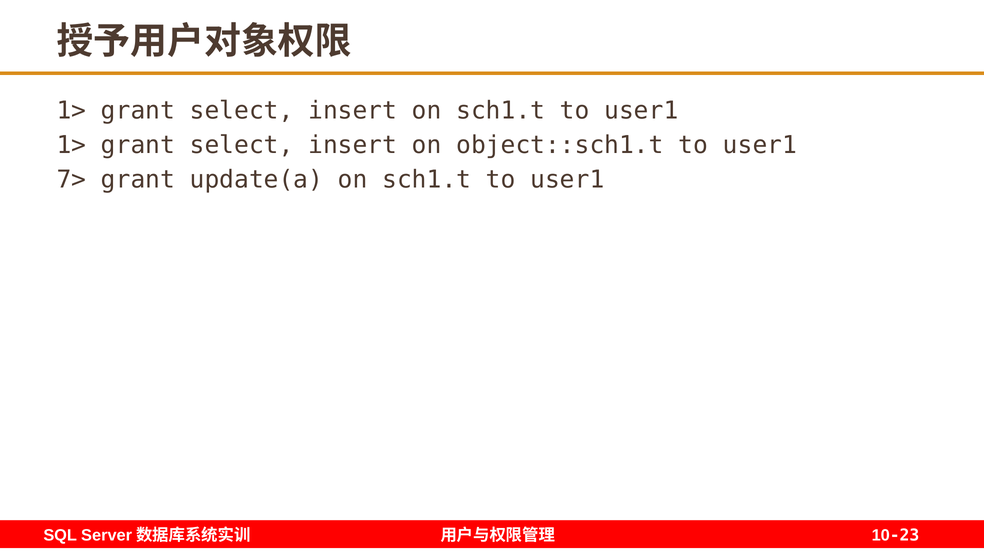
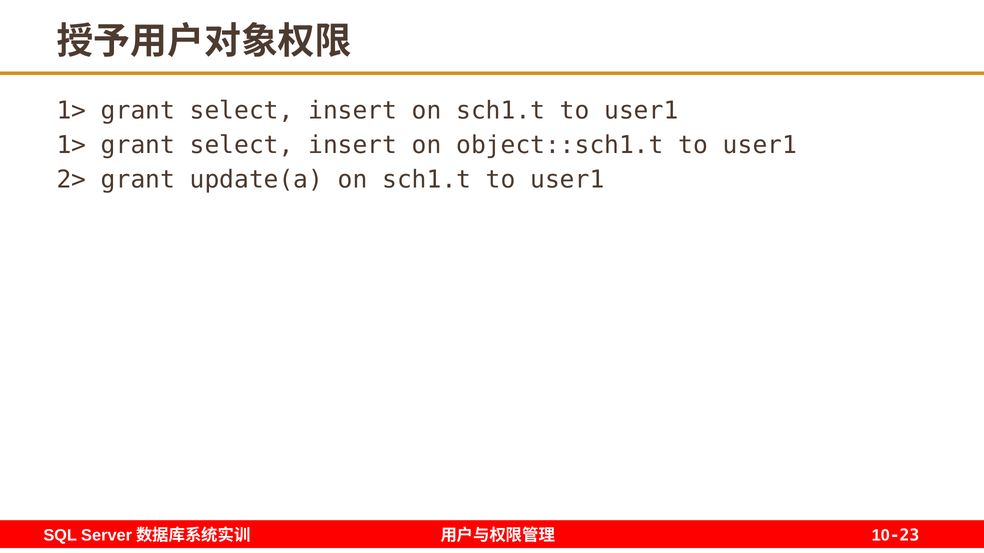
7>: 7> -> 2> (71, 180)
